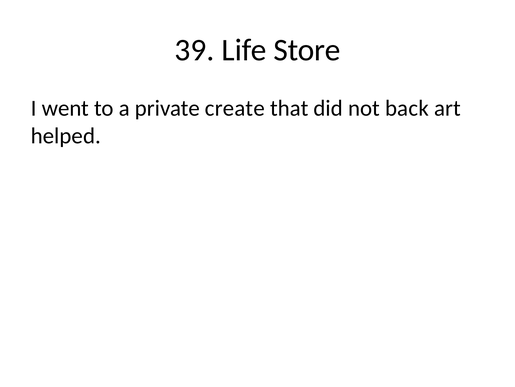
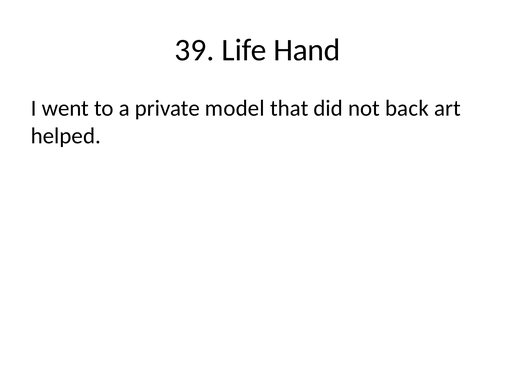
Store: Store -> Hand (307, 50)
create: create -> model (235, 108)
